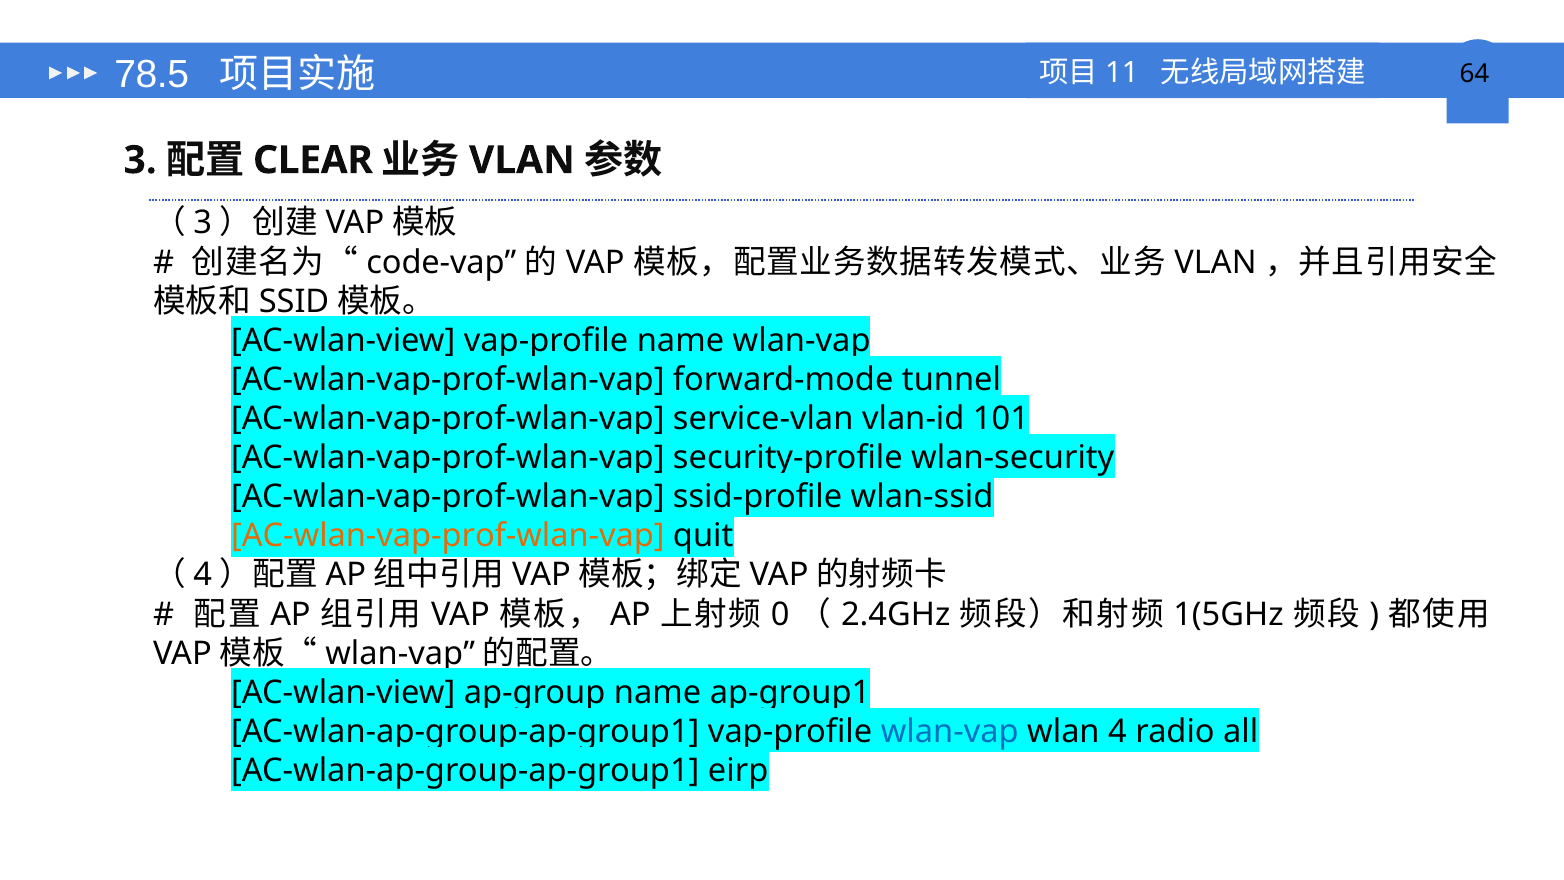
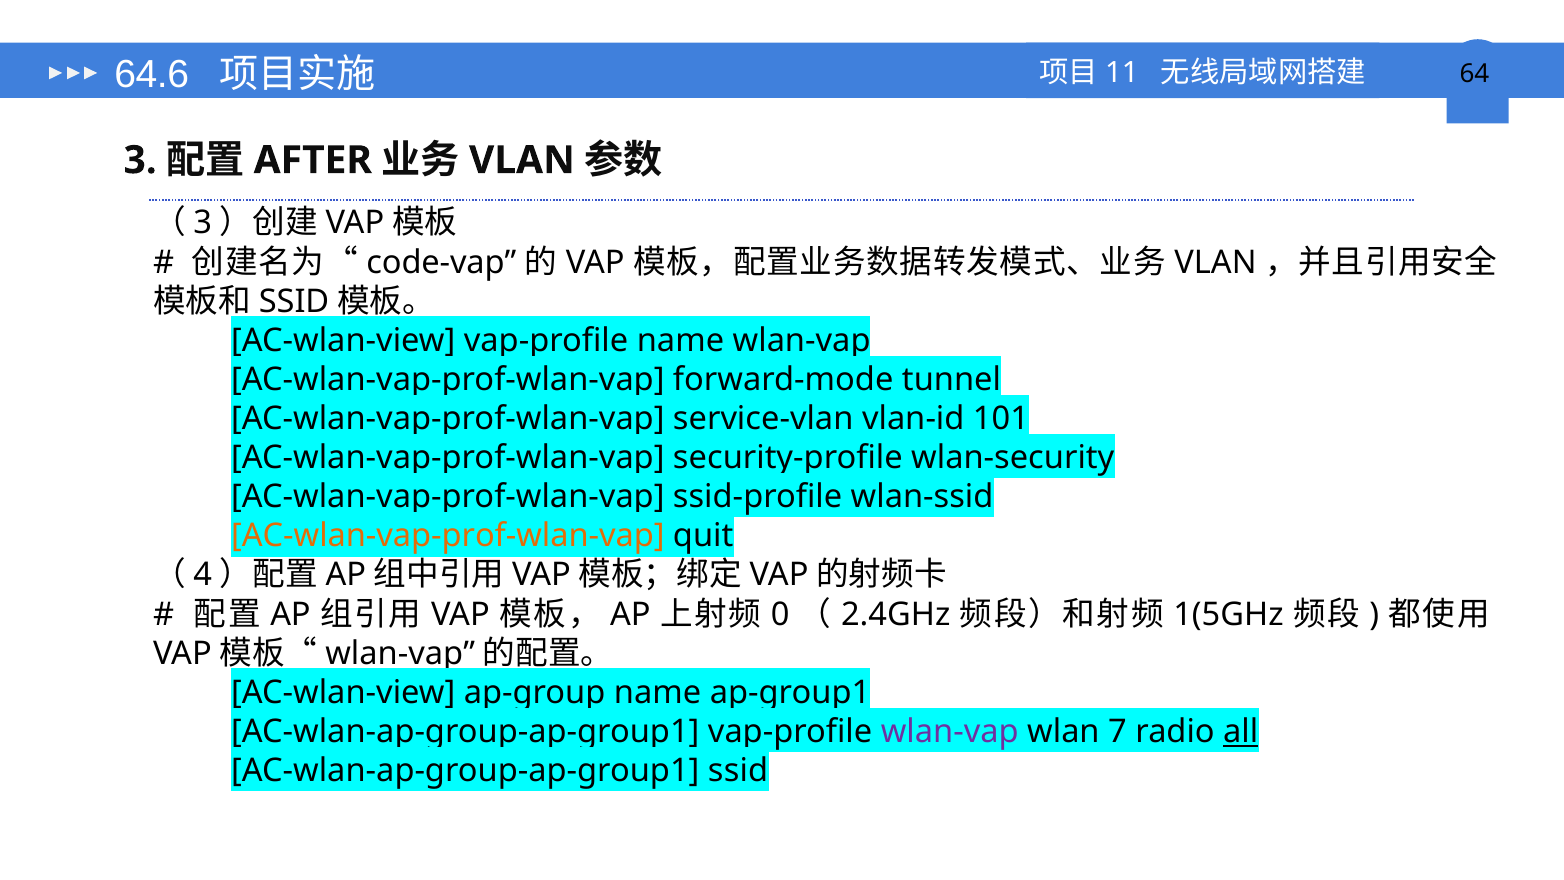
78.5: 78.5 -> 64.6 (152, 75)
CLEAR: CLEAR -> AFTER (313, 160)
wlan-vap colour: blue -> purple (950, 731)
wlan 4: 4 -> 7 (1118, 731)
all underline: none -> present (1241, 731)
AC-wlan-ap-group-ap-group1 eirp: eirp -> ssid (738, 770)
